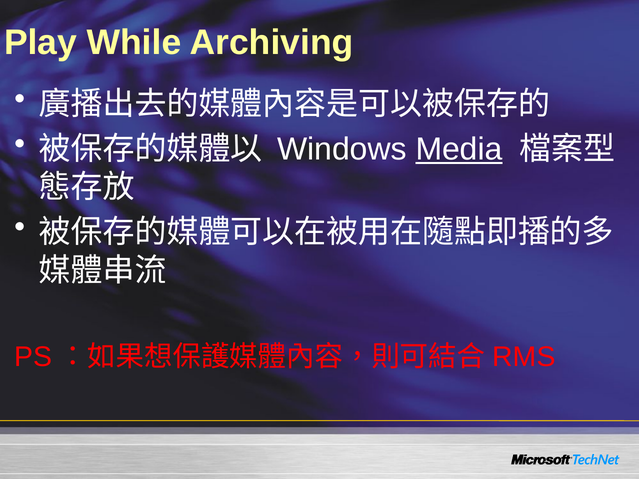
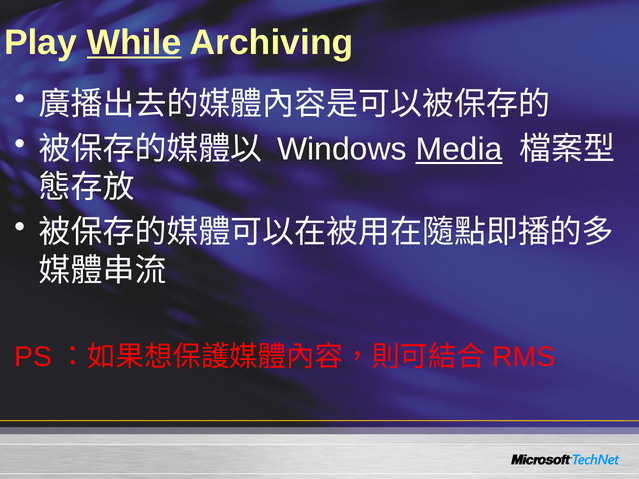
While underline: none -> present (134, 42)
